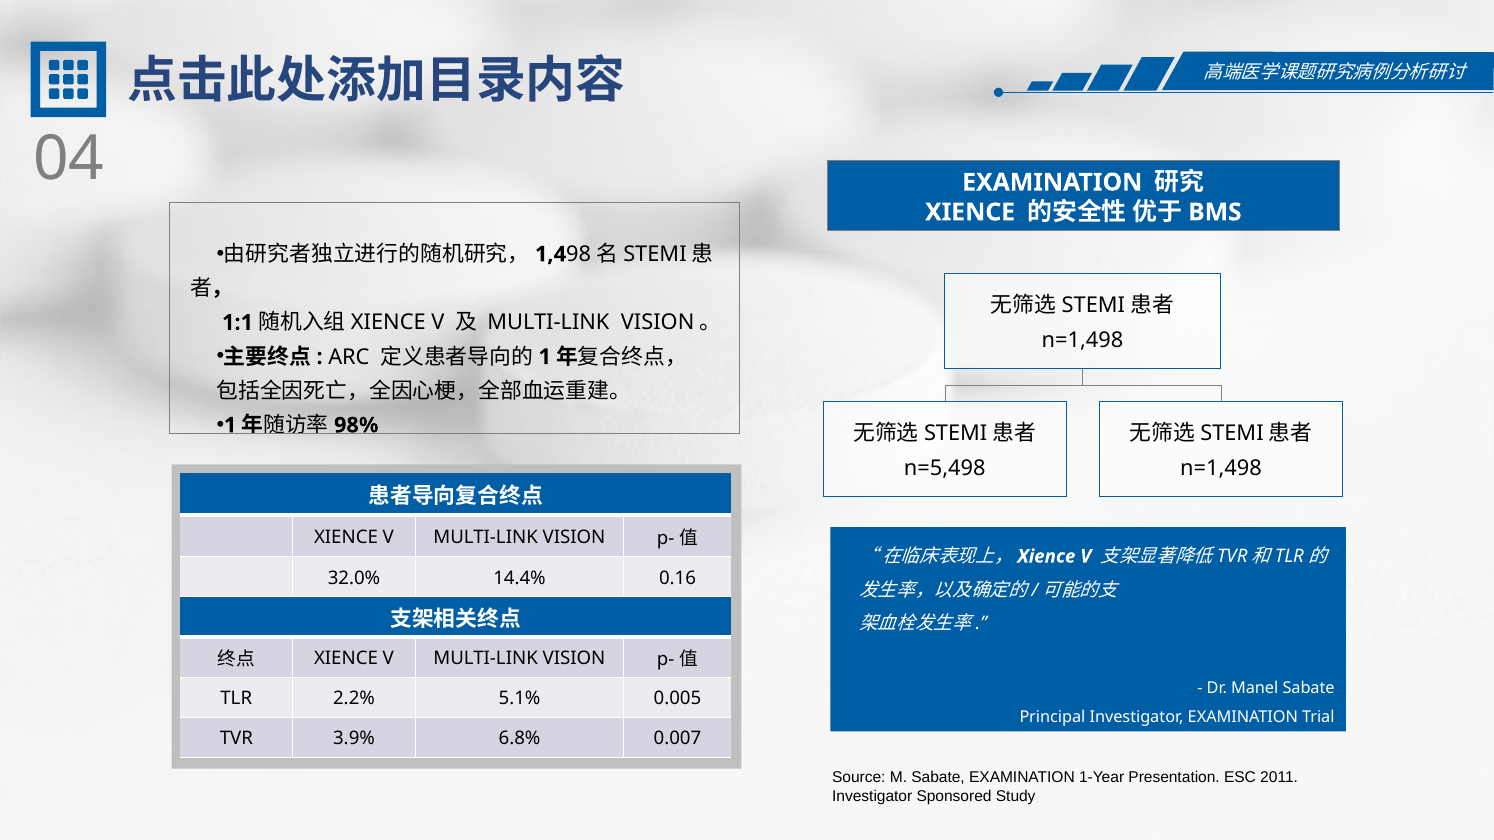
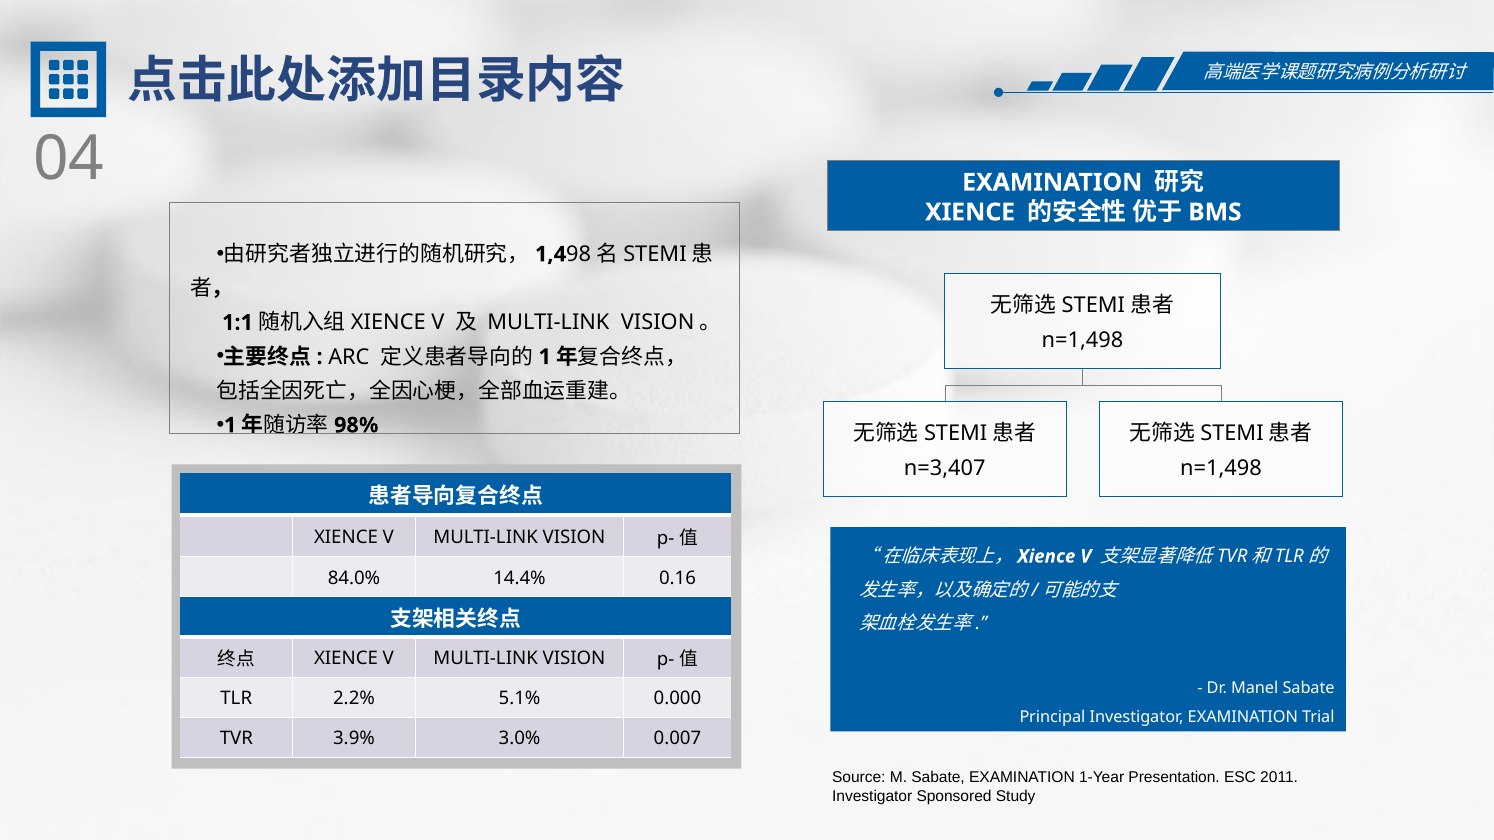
n=5,498: n=5,498 -> n=3,407 (945, 469)
32.0%: 32.0% -> 84.0% (354, 578)
0.005: 0.005 -> 0.000 (677, 699)
6.8%: 6.8% -> 3.0% (520, 739)
